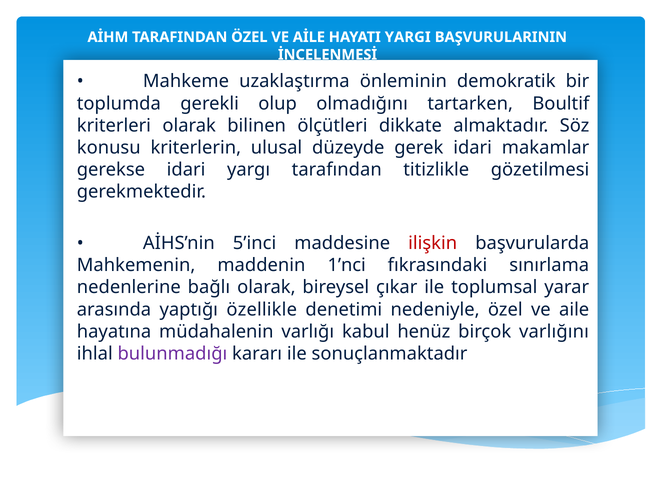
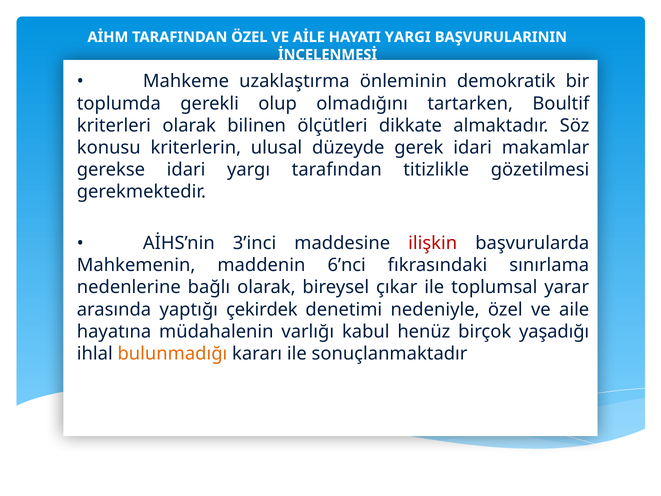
5’inci: 5’inci -> 3’inci (255, 243)
1’nci: 1’nci -> 6’nci (347, 265)
özellikle: özellikle -> çekirdek (262, 309)
varlığını: varlığını -> yaşadığı (554, 331)
bulunmadığı colour: purple -> orange (172, 353)
